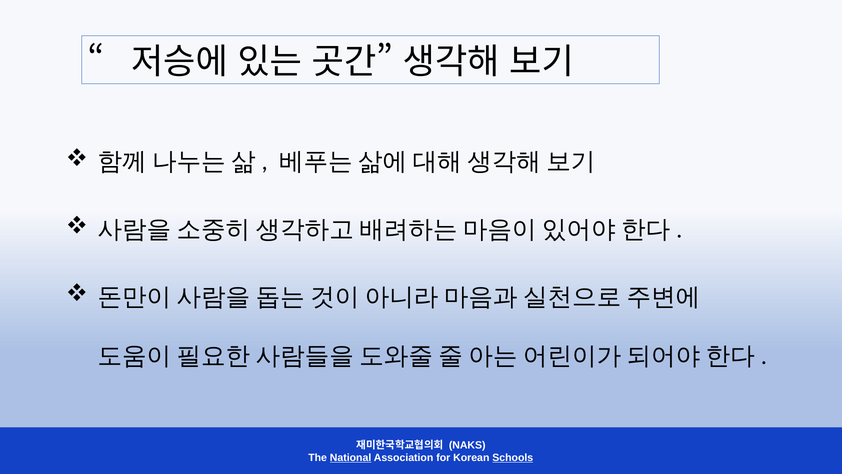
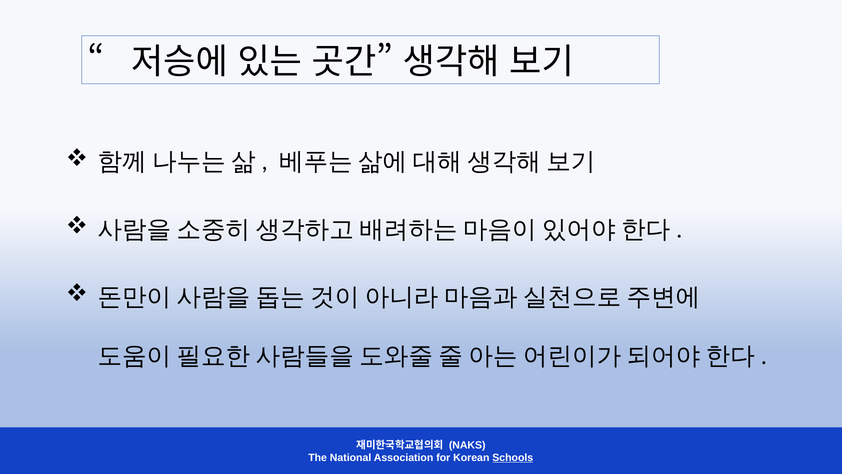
National underline: present -> none (351, 457)
